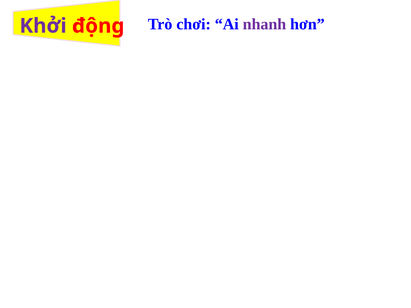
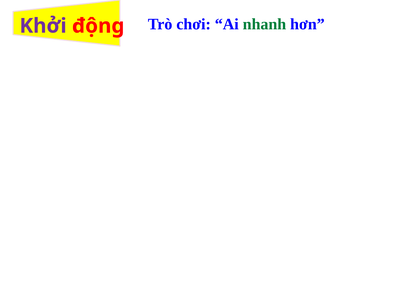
nhanh colour: purple -> green (264, 24)
